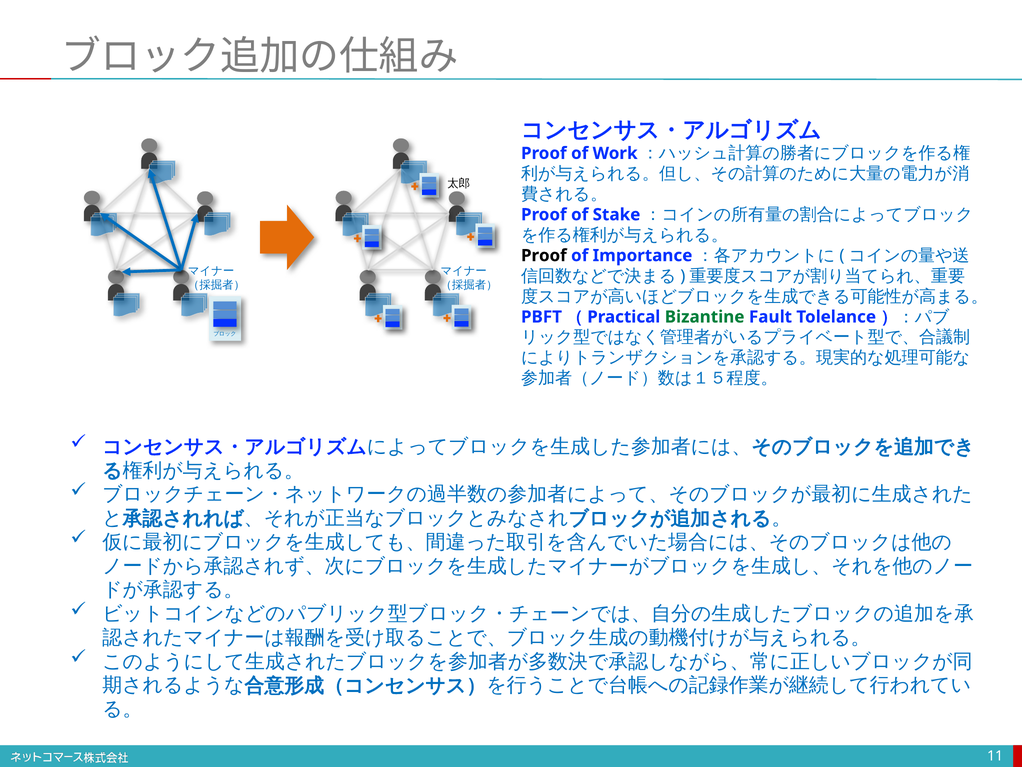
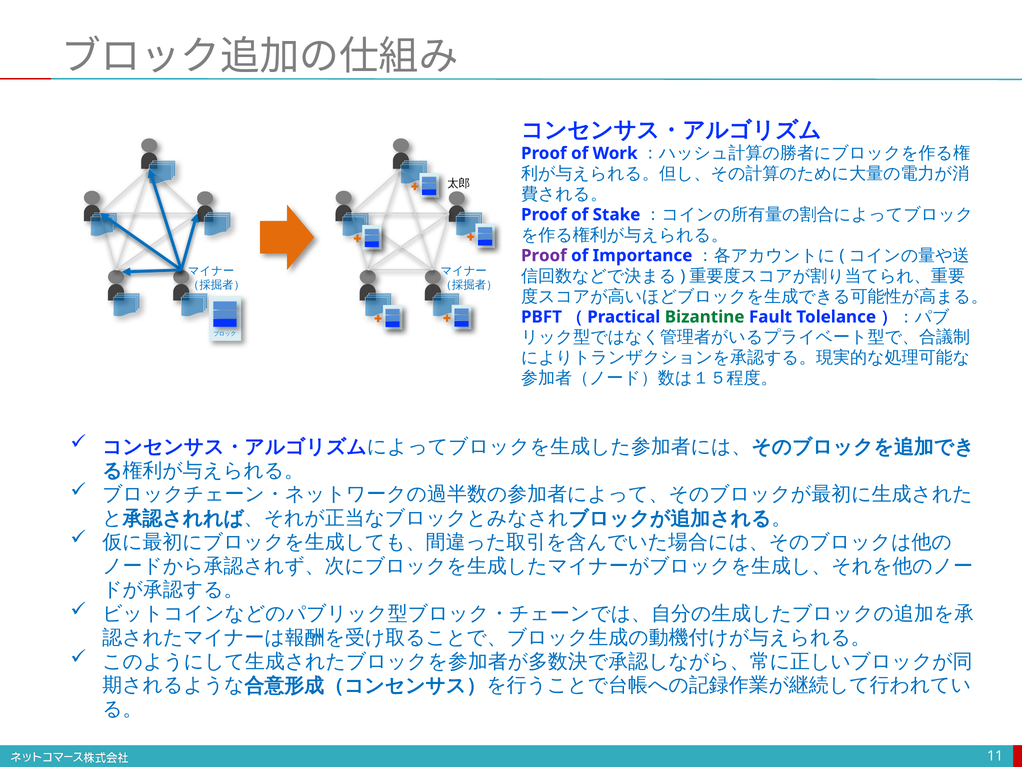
Proof colour: black -> purple (544, 255)
